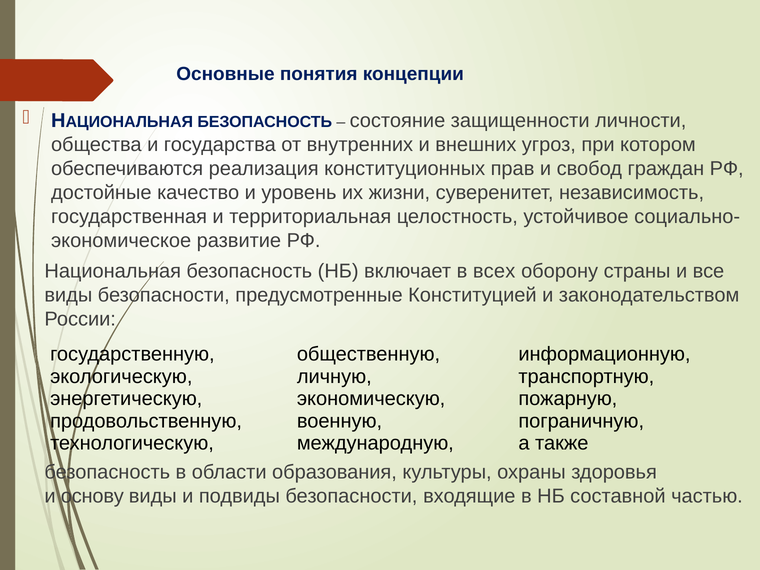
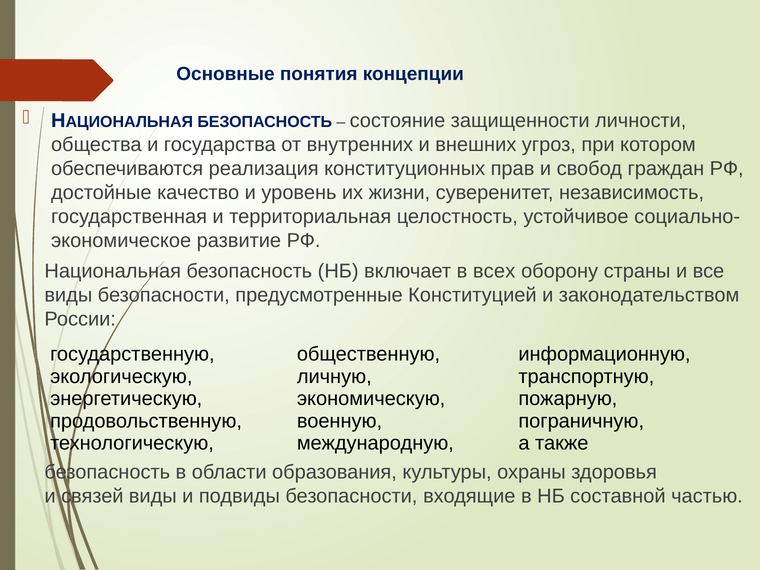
основу: основу -> связей (92, 496)
